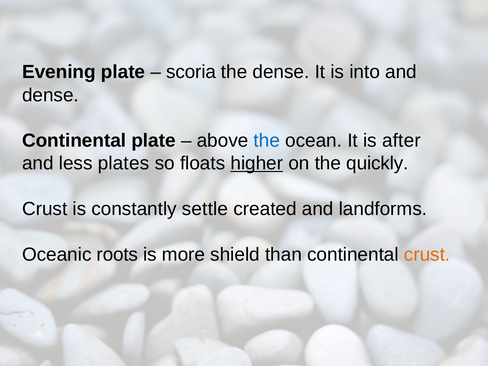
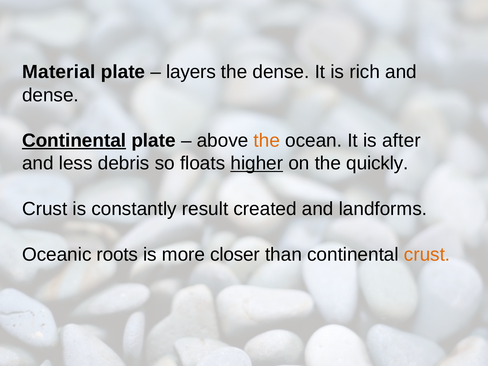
Evening: Evening -> Material (59, 72)
scoria: scoria -> layers (191, 72)
into: into -> rich (365, 72)
Continental underline: none -> present (74, 140)
the colour: blue -> orange (267, 140)
plates: plates -> debris (124, 163)
settle: settle -> result (205, 209)
shield: shield -> closer (235, 254)
